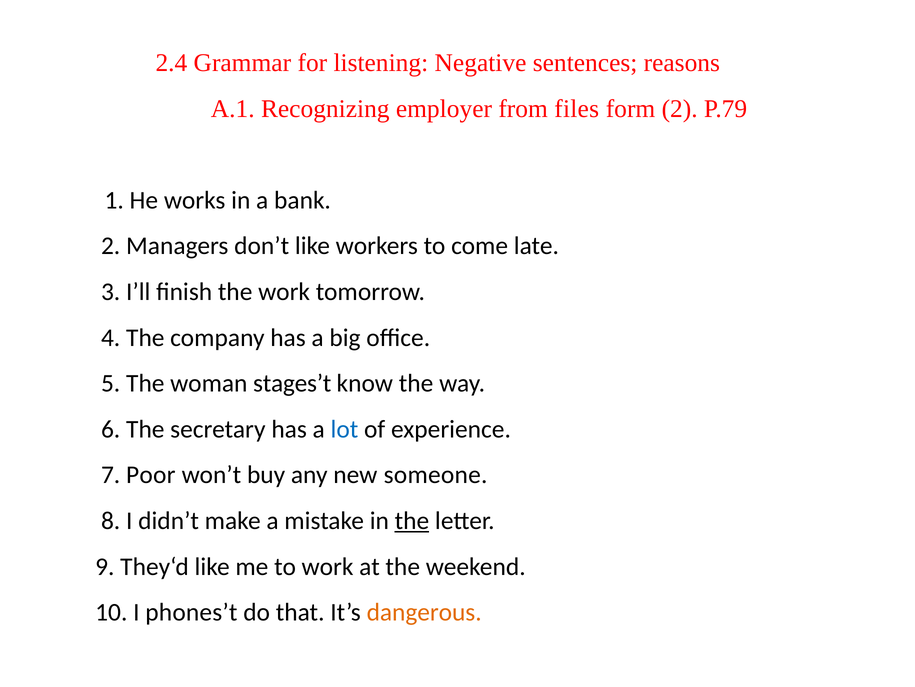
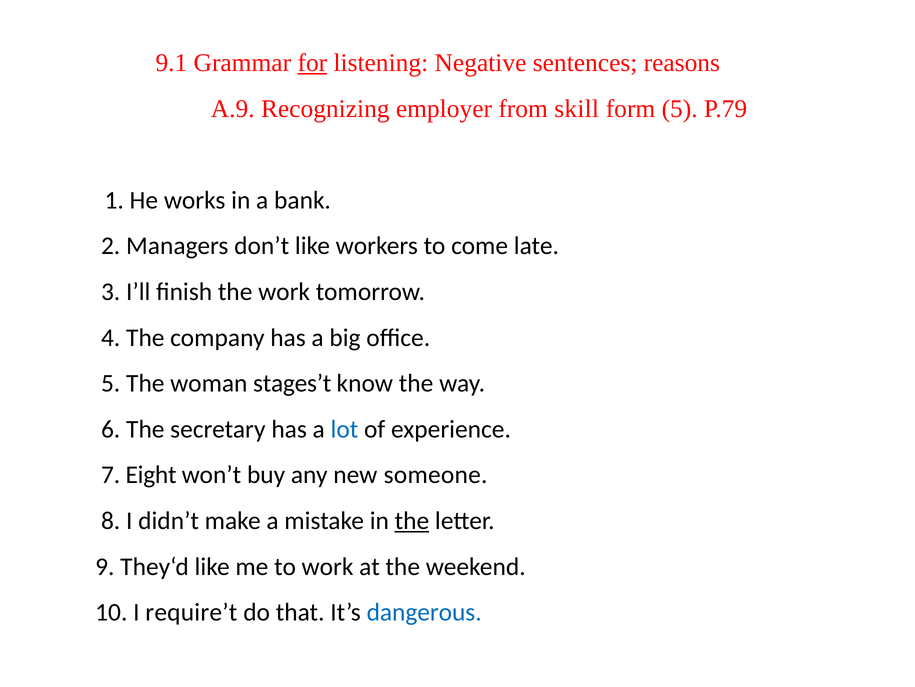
2.4: 2.4 -> 9.1 (171, 63)
for underline: none -> present (312, 63)
A.1: A.1 -> A.9 (233, 109)
files: files -> skill (577, 109)
form 2: 2 -> 5 (680, 109)
Poor: Poor -> Eight (151, 475)
phones’t: phones’t -> require’t (191, 612)
dangerous colour: orange -> blue (424, 612)
